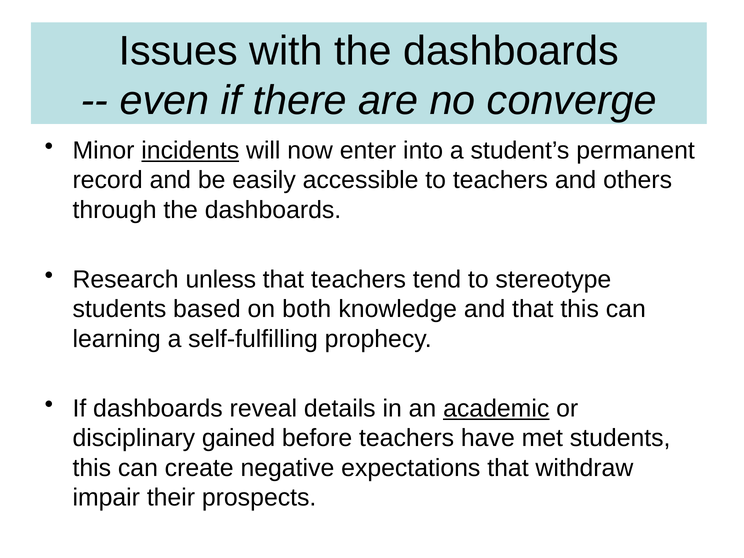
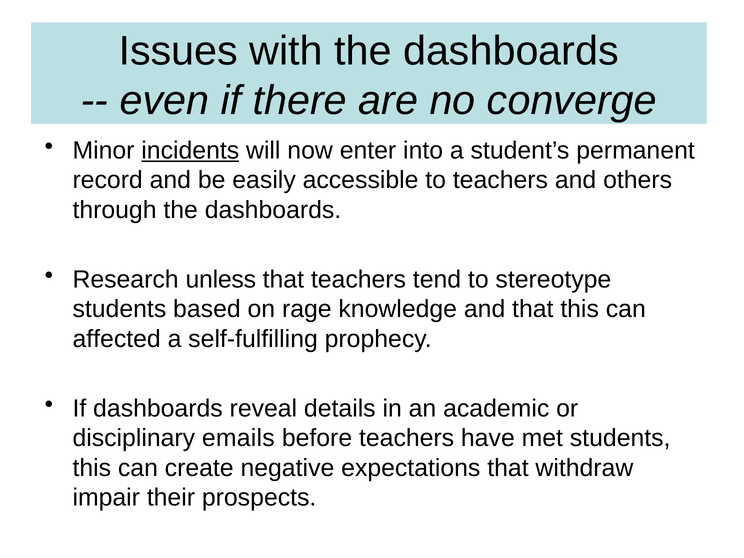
both: both -> rage (307, 309)
learning: learning -> affected (117, 339)
academic underline: present -> none (496, 408)
gained: gained -> emails (238, 438)
